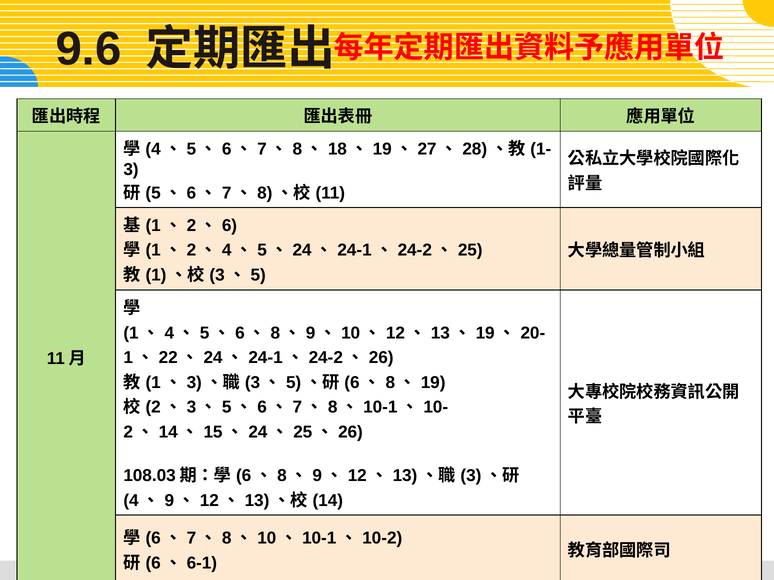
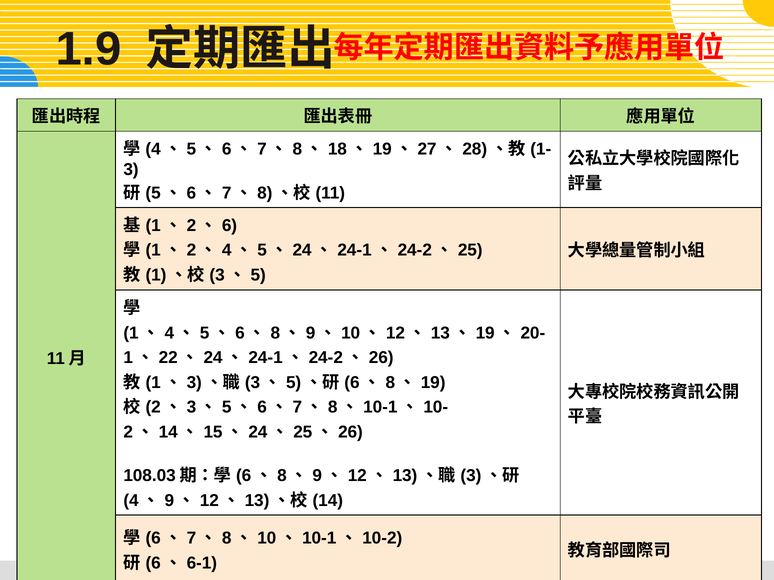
9.6: 9.6 -> 1.9 (89, 49)
